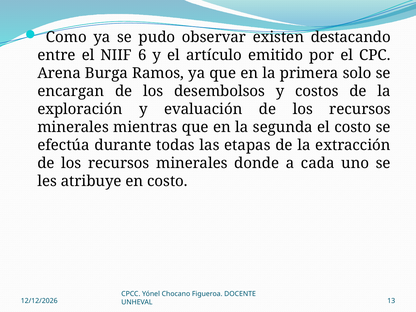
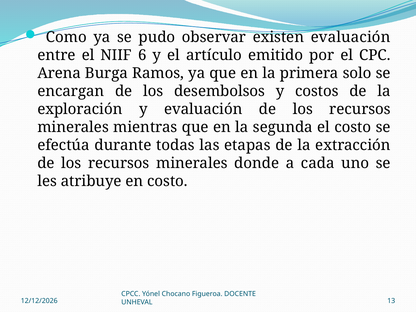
existen destacando: destacando -> evaluación (351, 37)
